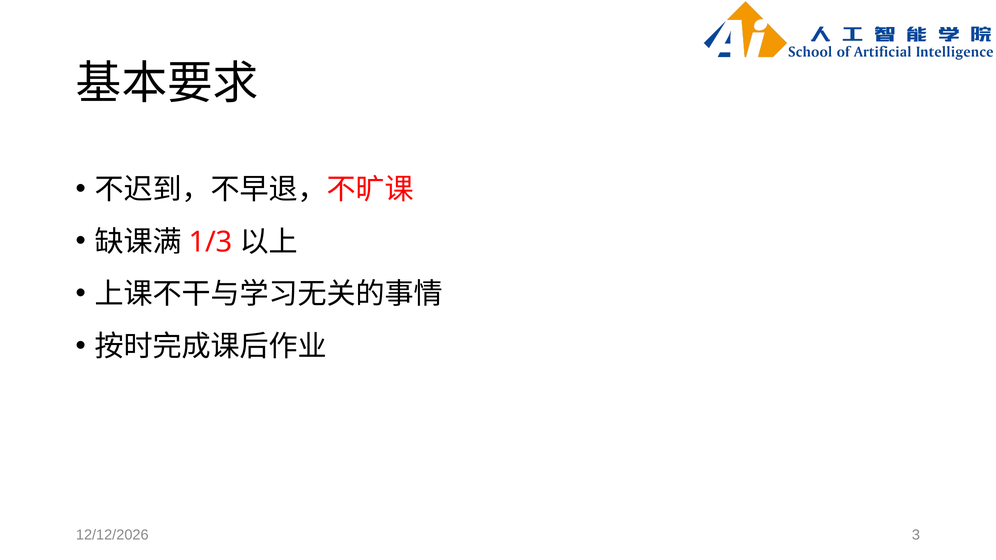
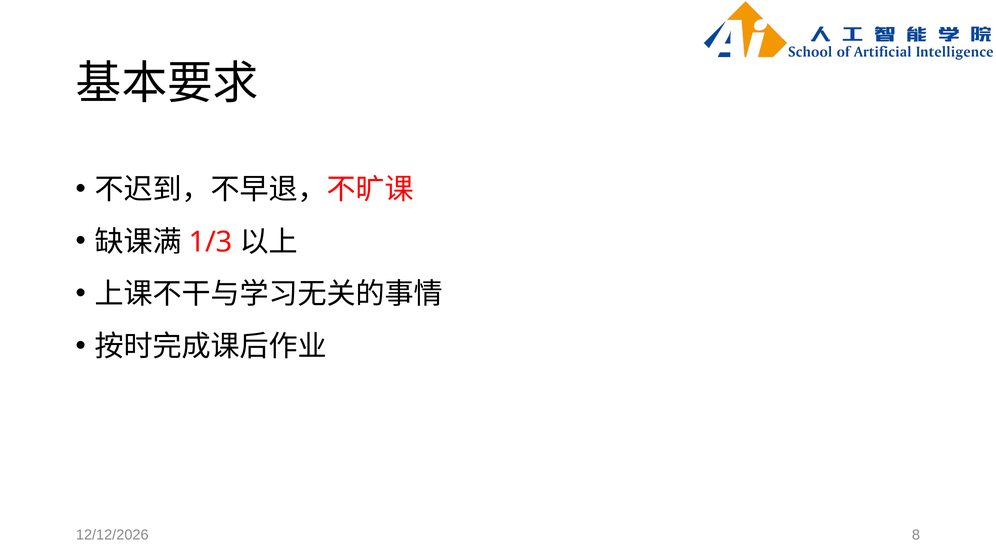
3: 3 -> 8 (916, 535)
